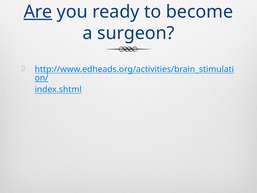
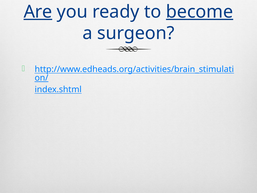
become underline: none -> present (200, 12)
